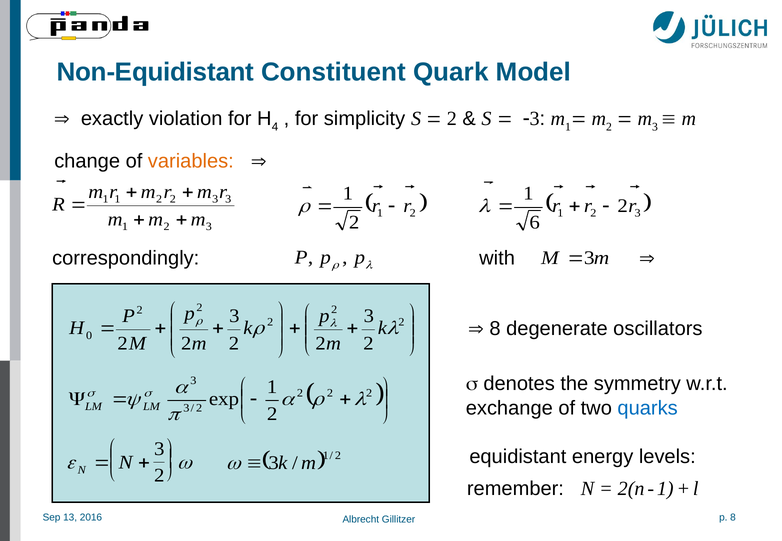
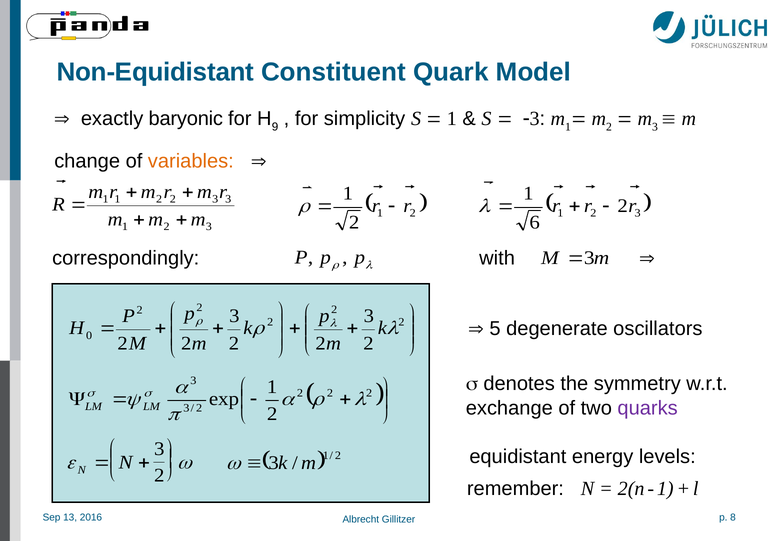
violation: violation -> baryonic (186, 119)
4: 4 -> 9 (275, 127)
2: 2 -> 1 (452, 119)
8: 8 -> 5 (495, 329)
quarks colour: blue -> purple (648, 408)
